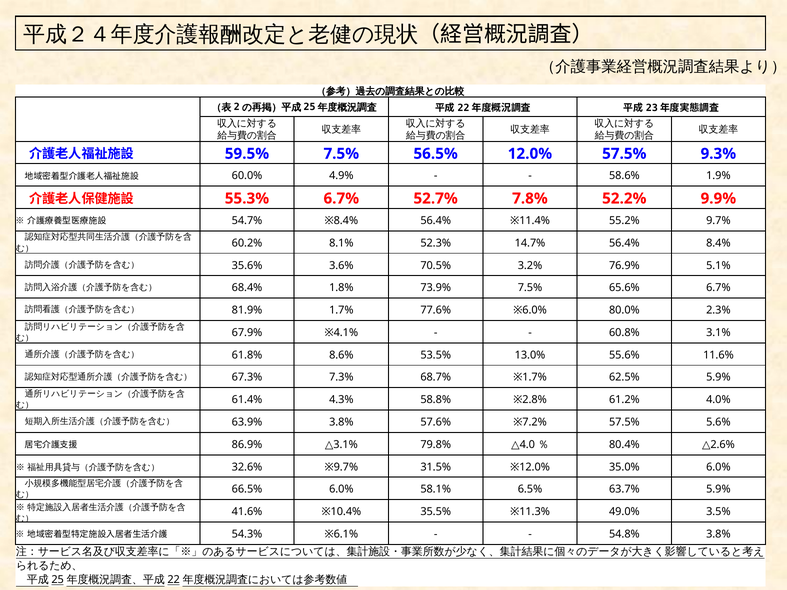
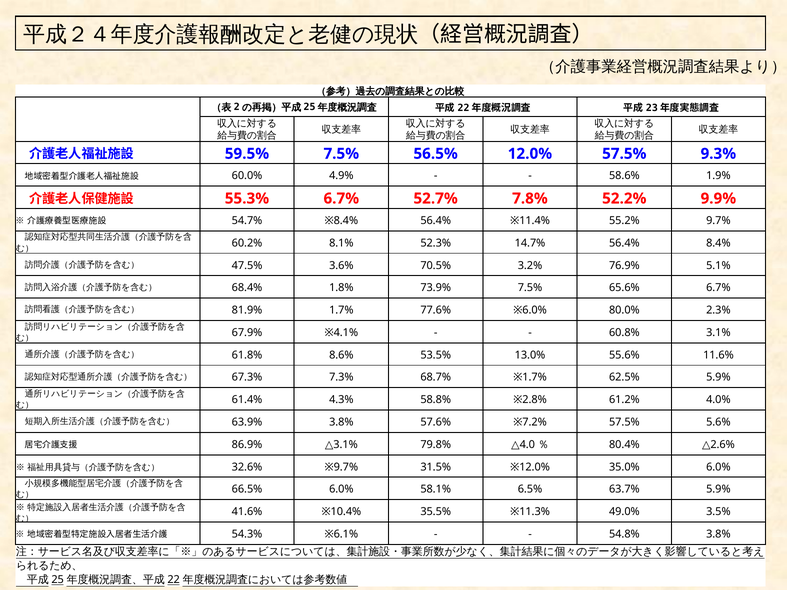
35.6%: 35.6% -> 47.5% (247, 266)
